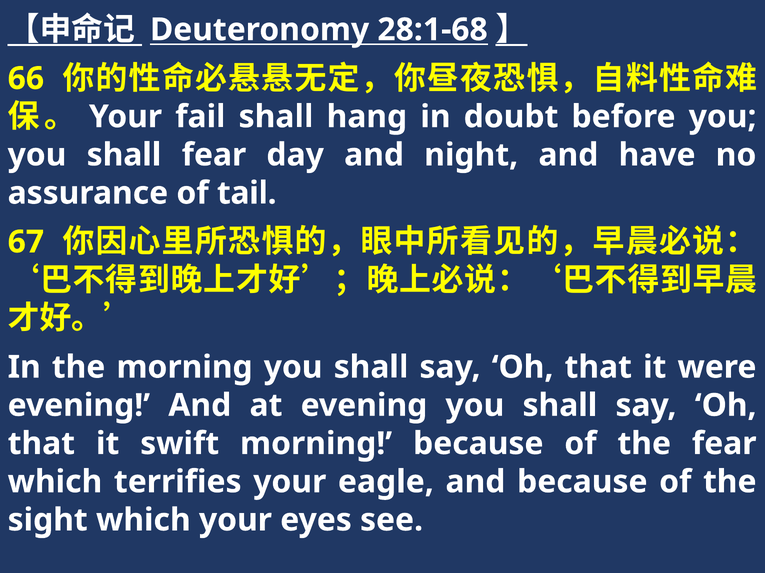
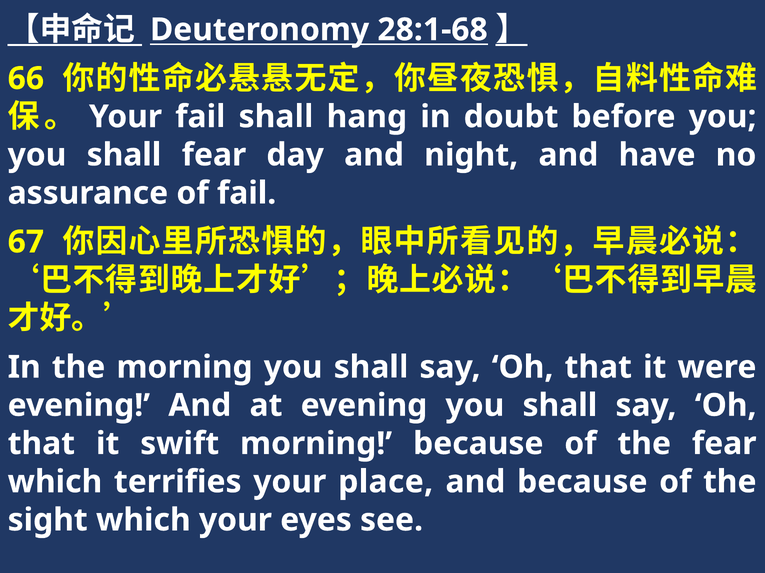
of tail: tail -> fail (247, 193)
eagle: eagle -> place (386, 482)
